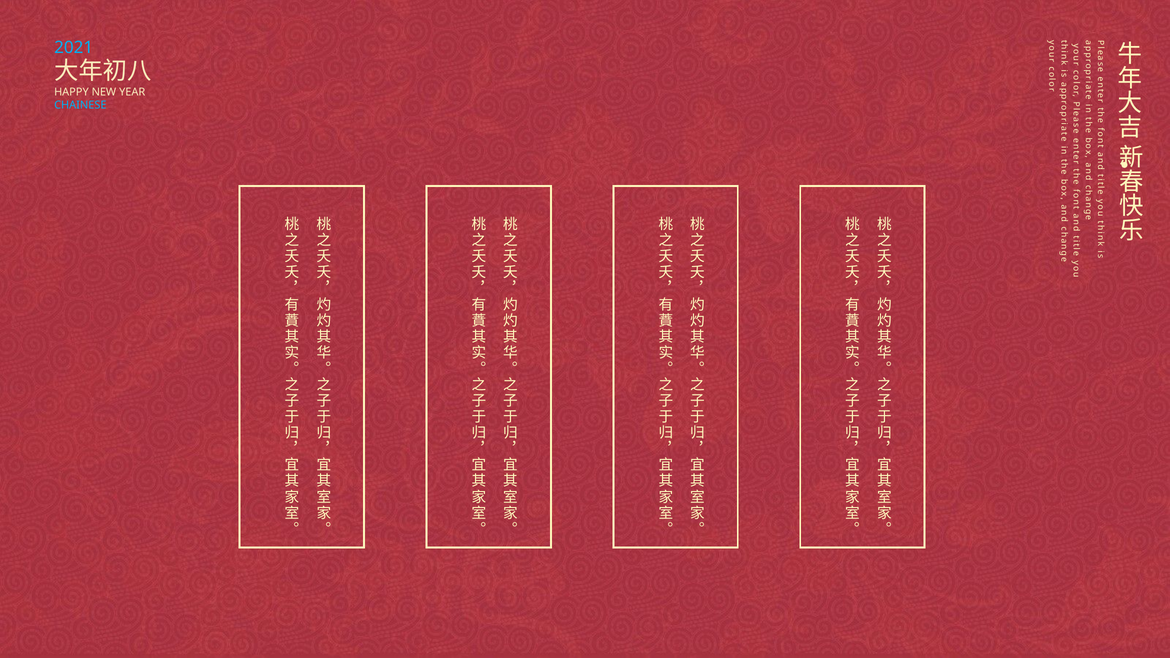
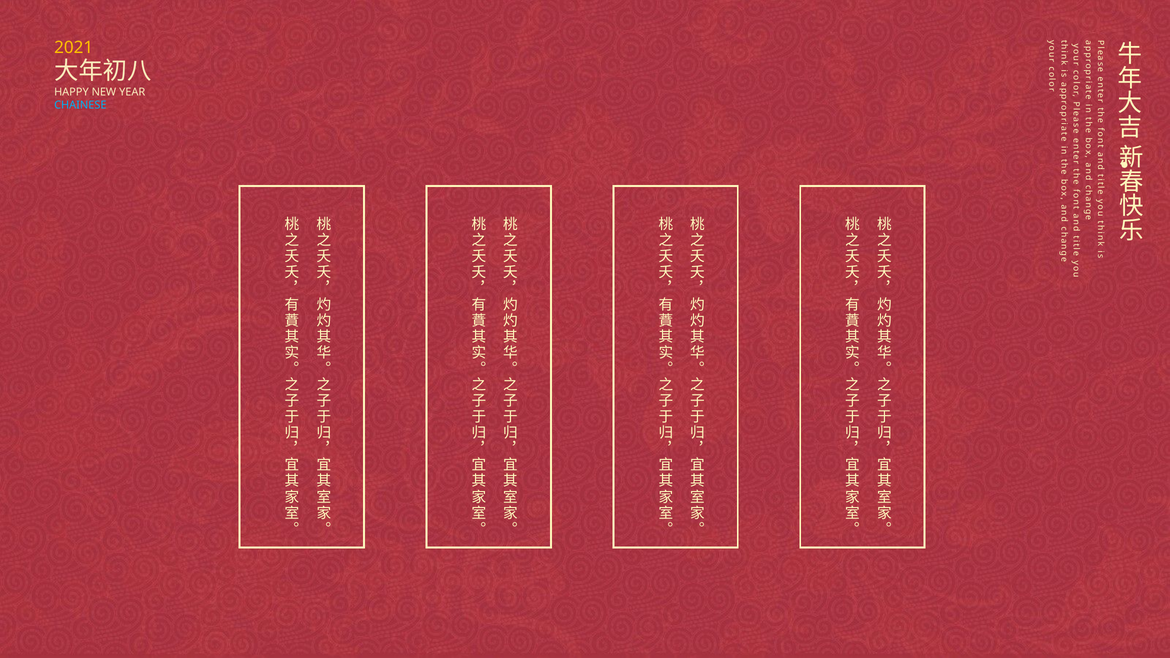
2021 colour: light blue -> yellow (74, 47)
